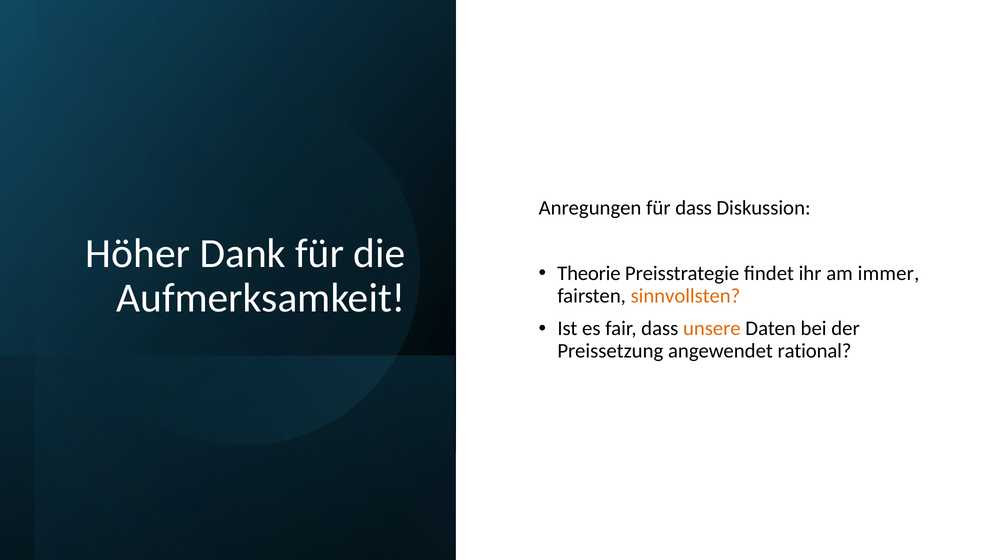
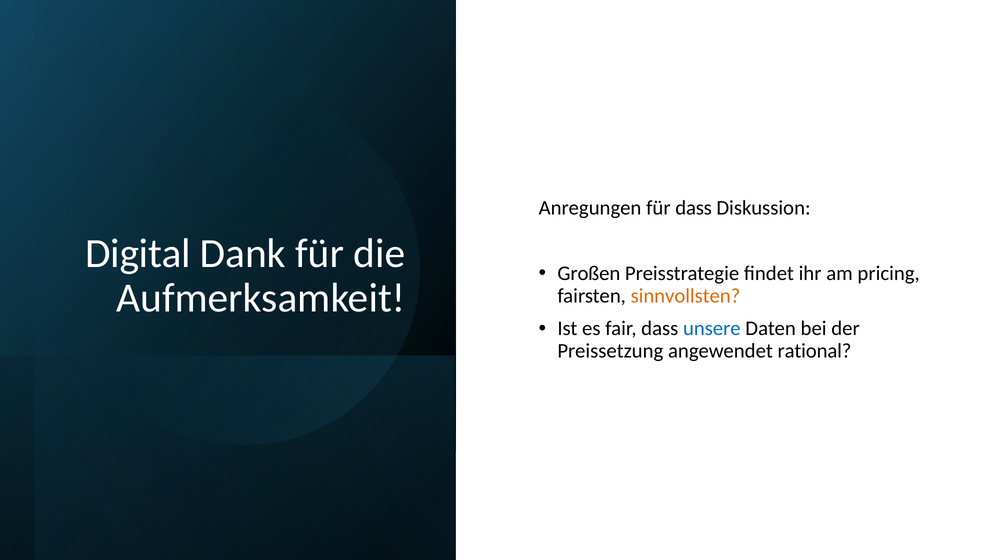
Höher: Höher -> Digital (138, 253)
Theorie: Theorie -> Großen (589, 273)
immer: immer -> pricing (889, 273)
unsere colour: orange -> blue (712, 329)
